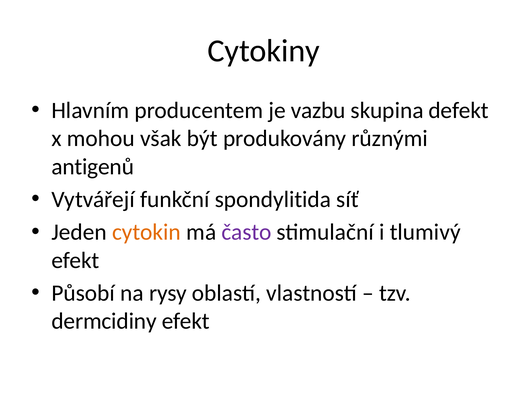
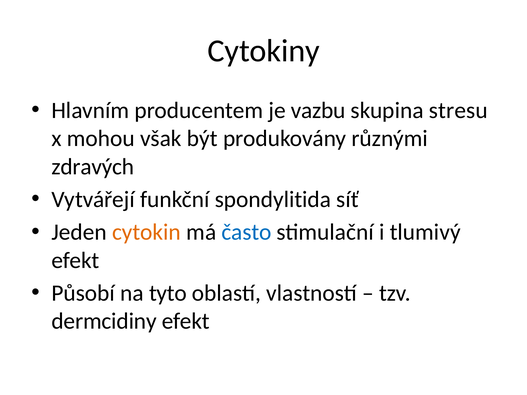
defekt: defekt -> stresu (458, 111)
antigenů: antigenů -> zdravých (93, 167)
často colour: purple -> blue (246, 232)
rysy: rysy -> tyto (168, 293)
